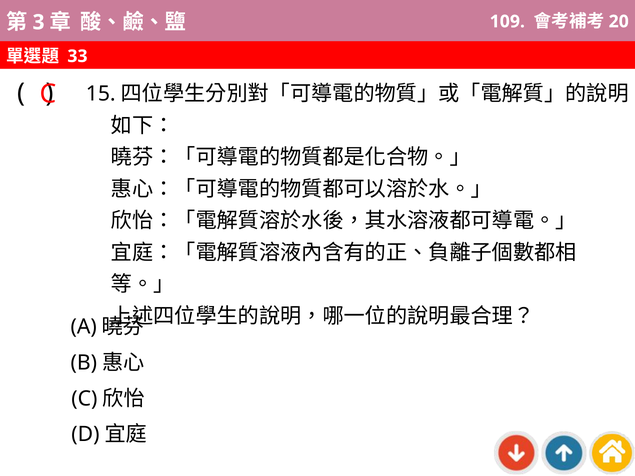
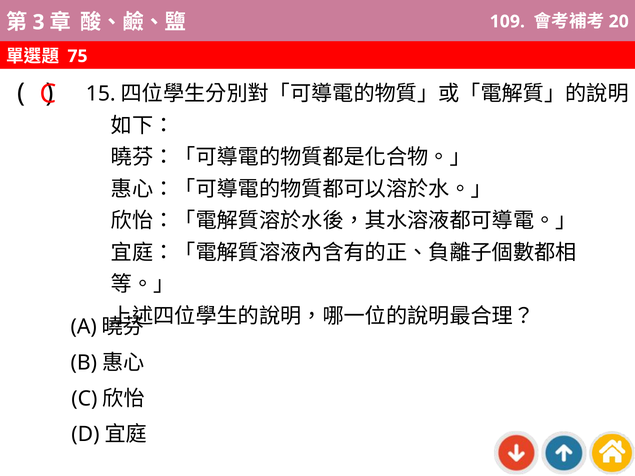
33: 33 -> 75 (77, 56)
